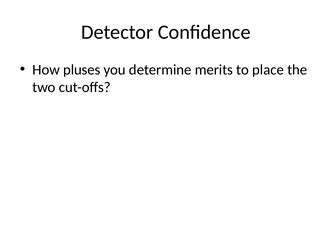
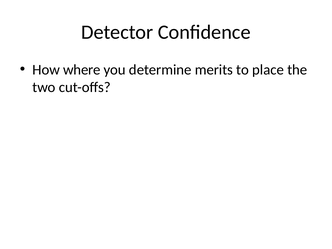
pluses: pluses -> where (82, 70)
